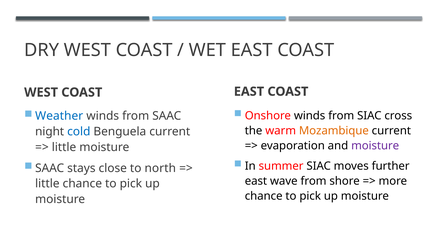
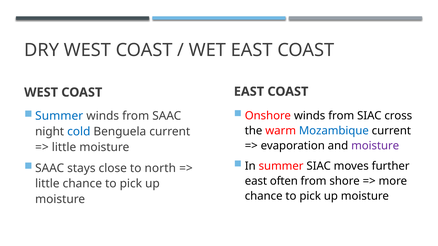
Weather: Weather -> Summer (59, 116)
Mozambique colour: orange -> blue (334, 131)
wave: wave -> often (284, 181)
